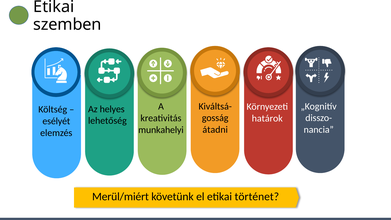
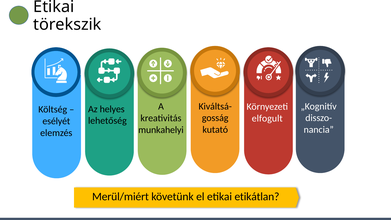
szemben: szemben -> törekszik (67, 24)
határok: határok -> elfogult (267, 118)
átadni: átadni -> kutató (215, 130)
történet: történet -> etikátlan (257, 197)
